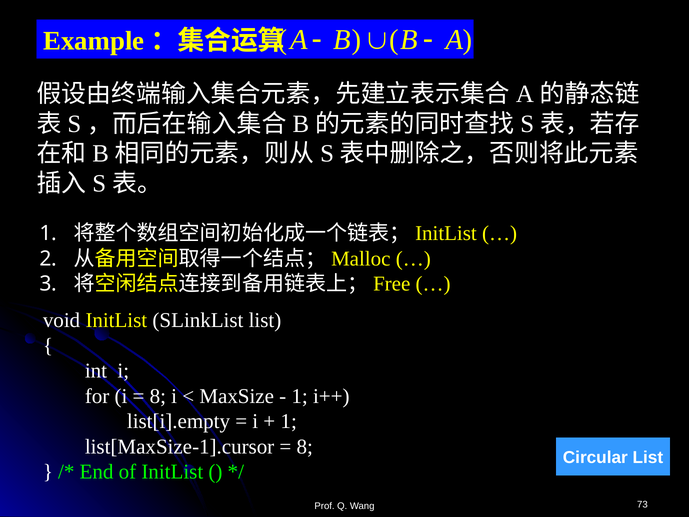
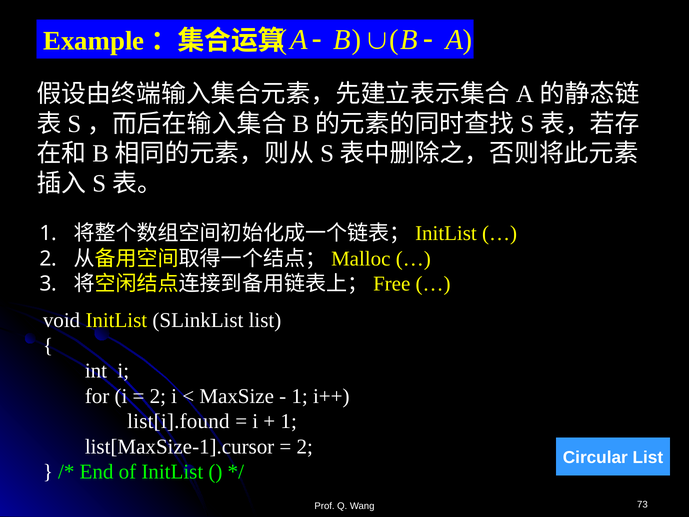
8: 8 -> 2 (158, 396)
list[i].empty: list[i].empty -> list[i].found (178, 421)
8: 8 -> 2 (305, 446)
